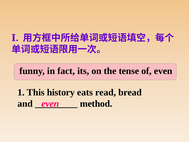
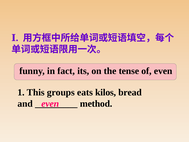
history: history -> groups (61, 92)
read: read -> kilos (106, 92)
